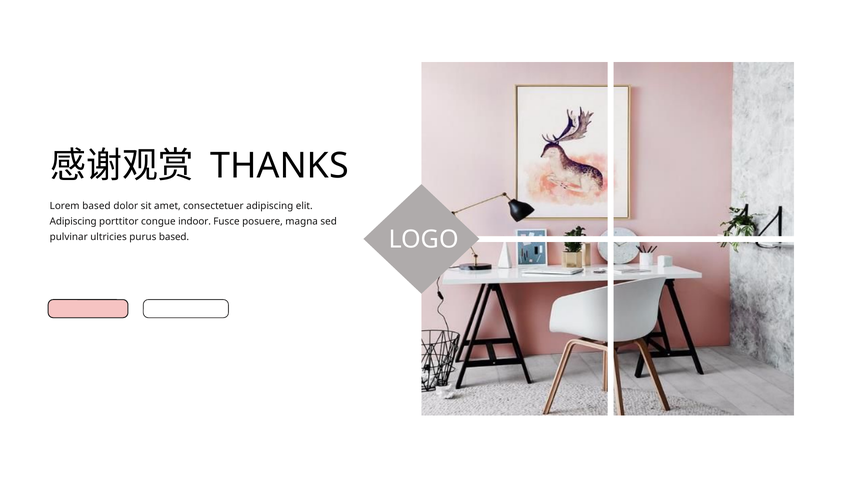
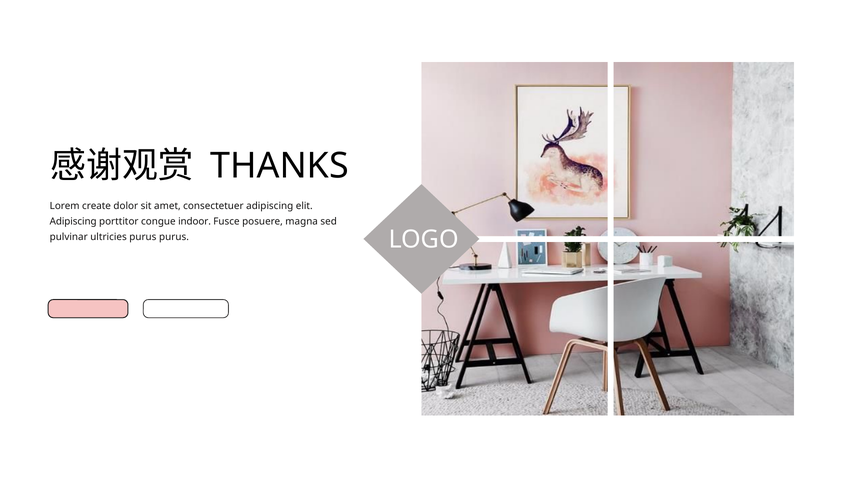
Lorem based: based -> create (97, 206)
purus based: based -> purus (174, 237)
